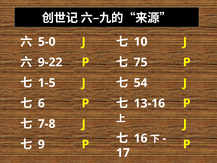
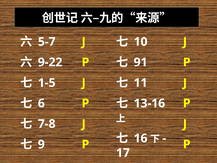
5-0: 5-0 -> 5-7 (47, 42)
75: 75 -> 91 (141, 62)
54: 54 -> 11 (141, 83)
